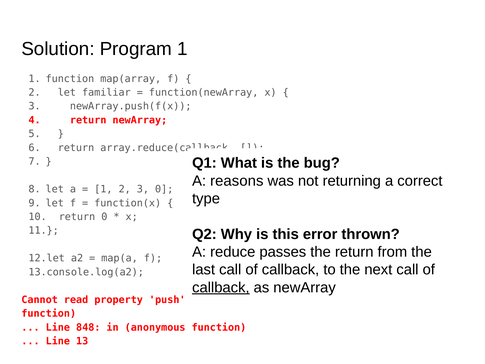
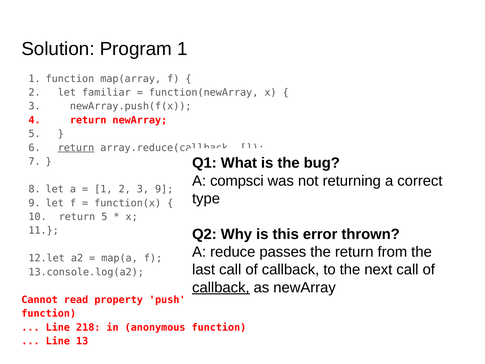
return underline: none -> present (76, 148)
reasons: reasons -> compsci (237, 181)
3 0: 0 -> 9 (164, 189)
return 0: 0 -> 5 (104, 217)
848: 848 -> 218 (88, 327)
